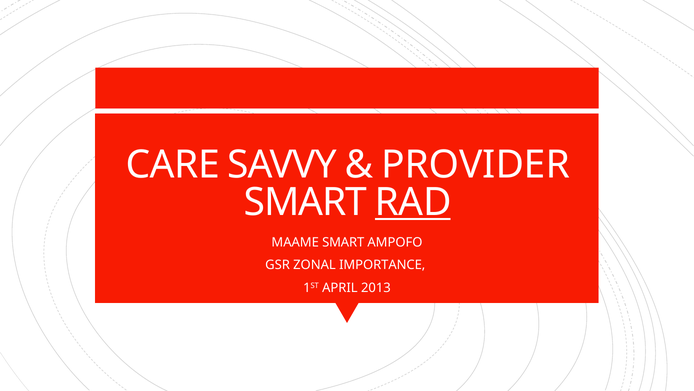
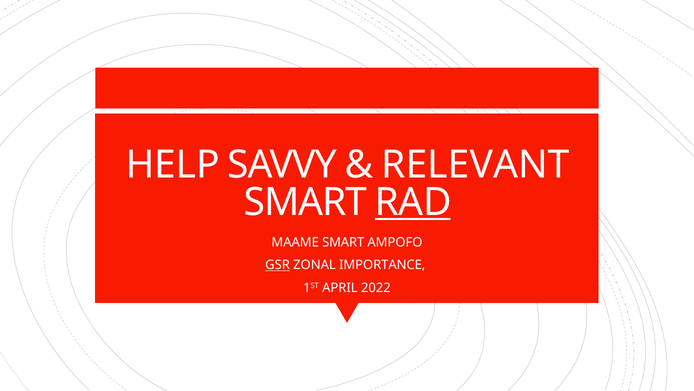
CARE: CARE -> HELP (173, 164)
PROVIDER: PROVIDER -> RELEVANT (475, 164)
GSR underline: none -> present (278, 265)
2013: 2013 -> 2022 (376, 288)
